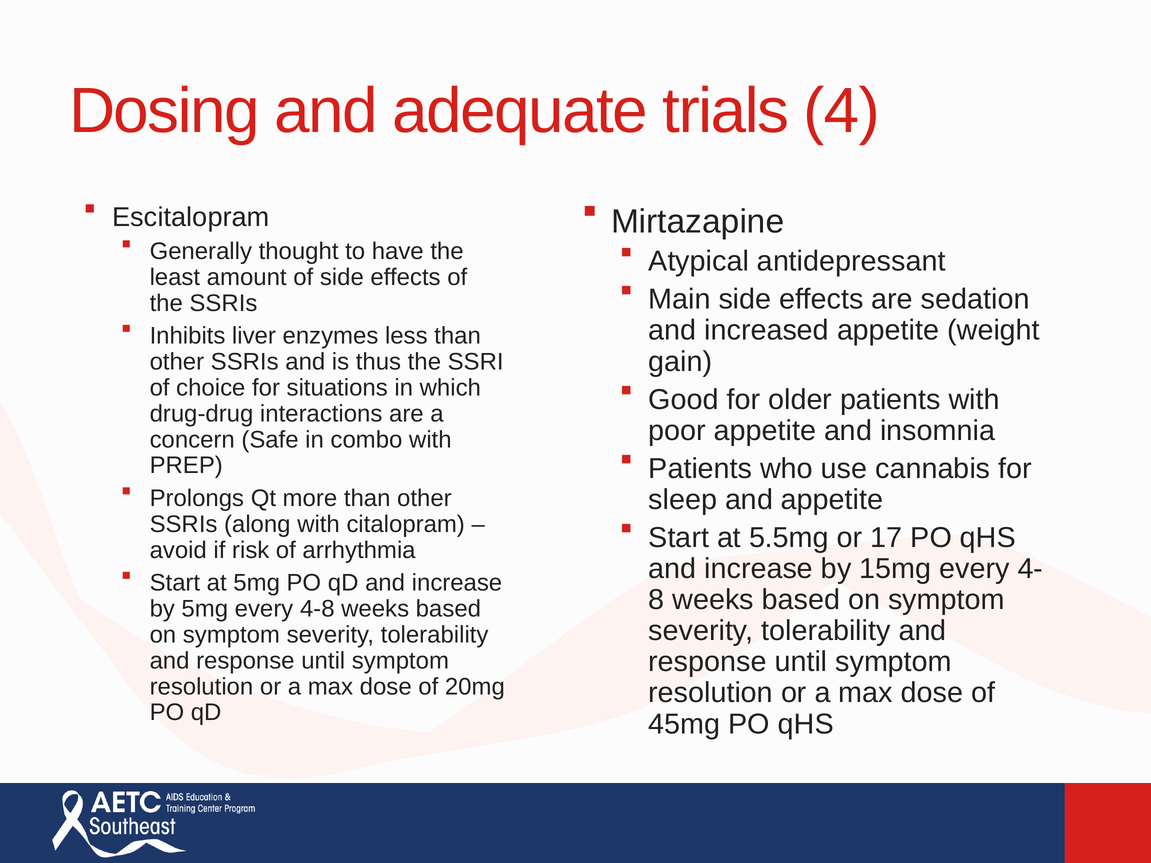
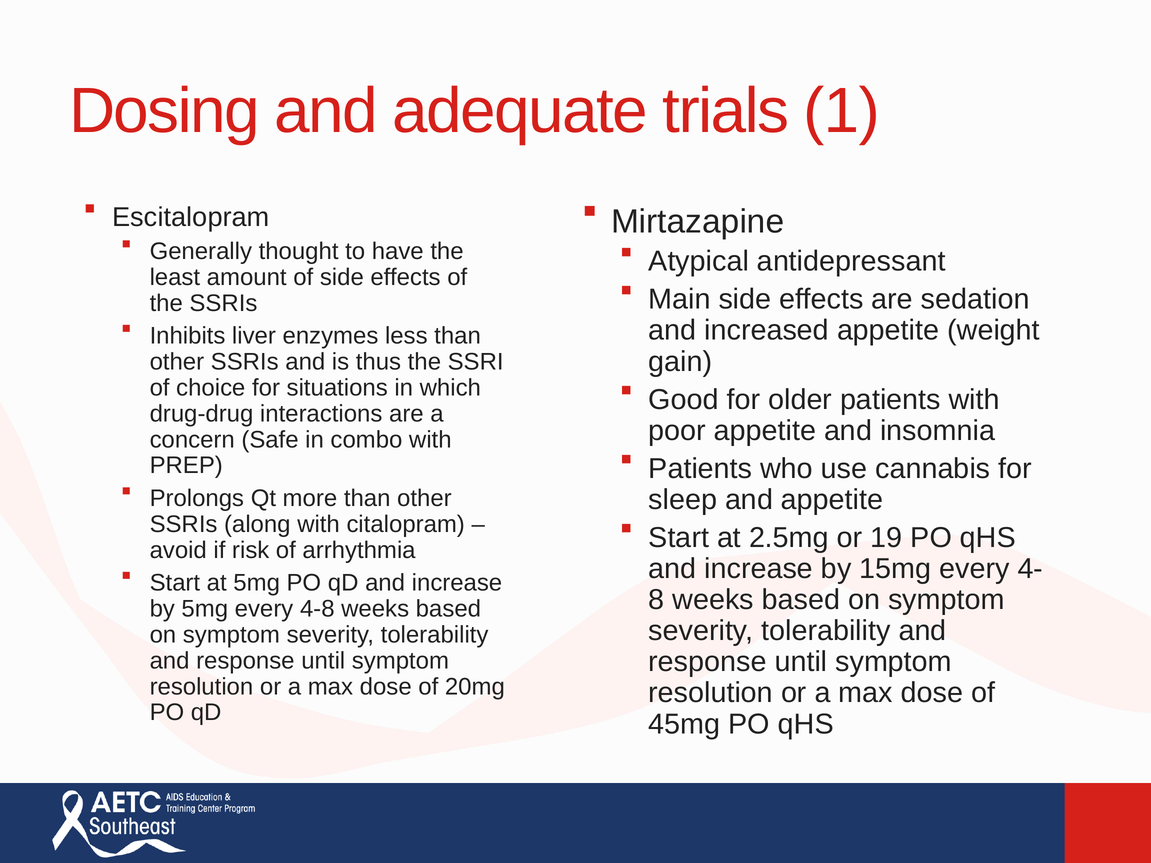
4: 4 -> 1 (842, 111)
5.5mg: 5.5mg -> 2.5mg (789, 538)
17: 17 -> 19 (886, 538)
